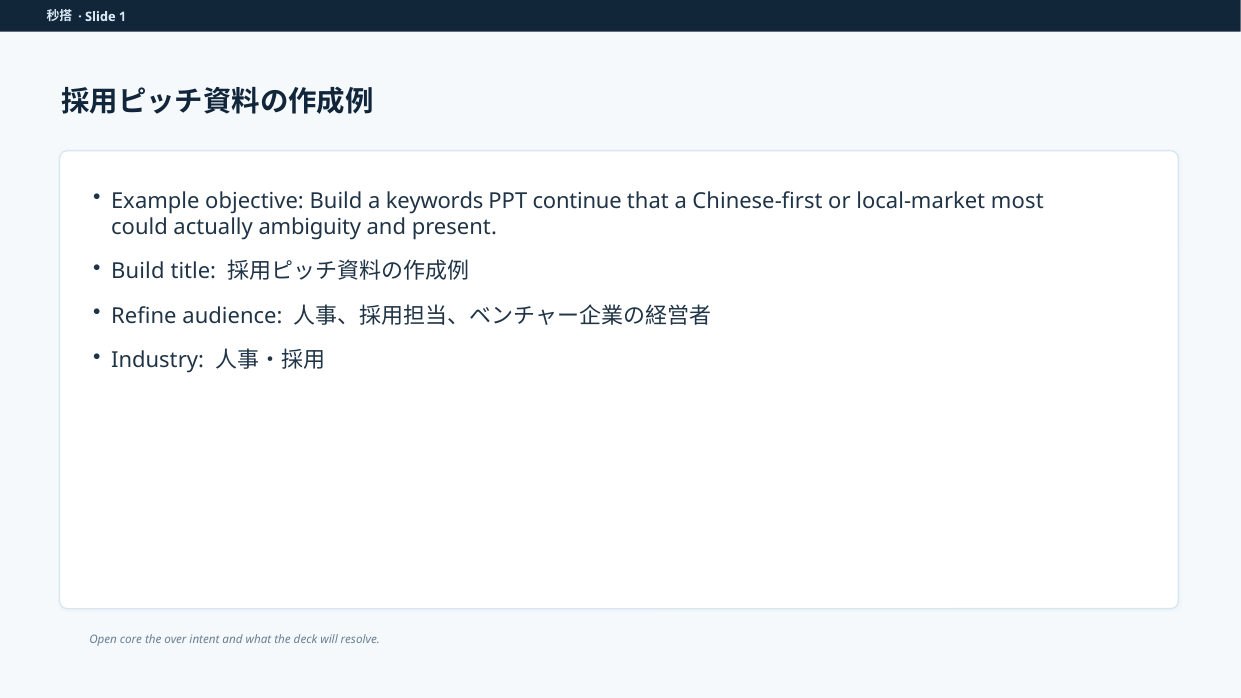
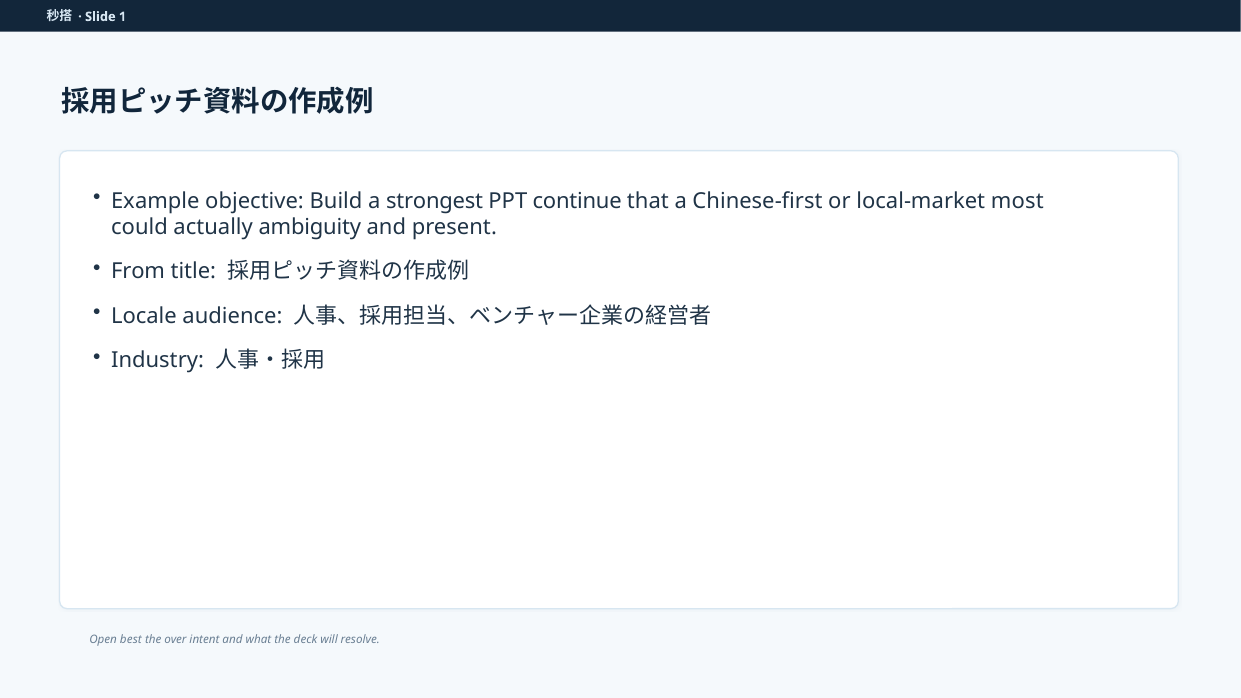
keywords: keywords -> strongest (435, 201)
Build: Build -> From (138, 272)
Refine: Refine -> Locale (144, 316)
core: core -> best (131, 639)
